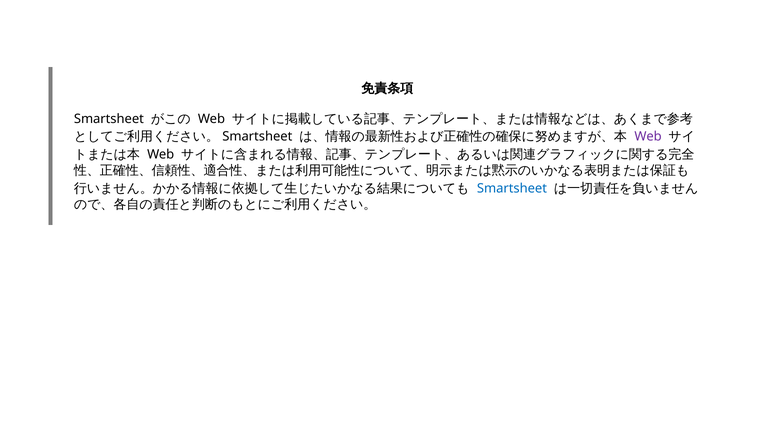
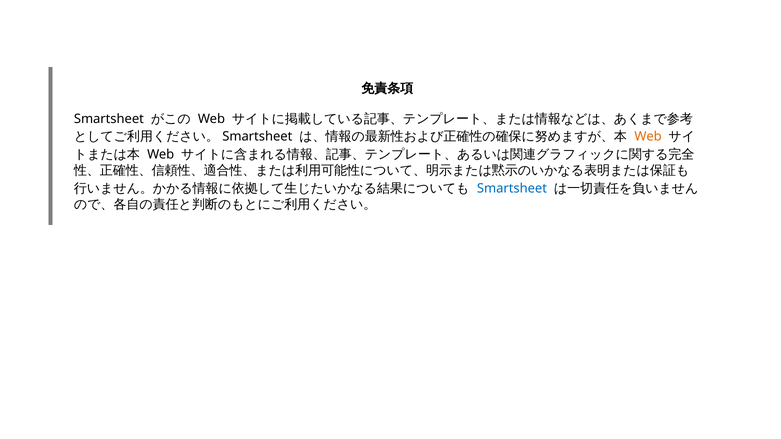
Web colour: purple -> orange (648, 137)
